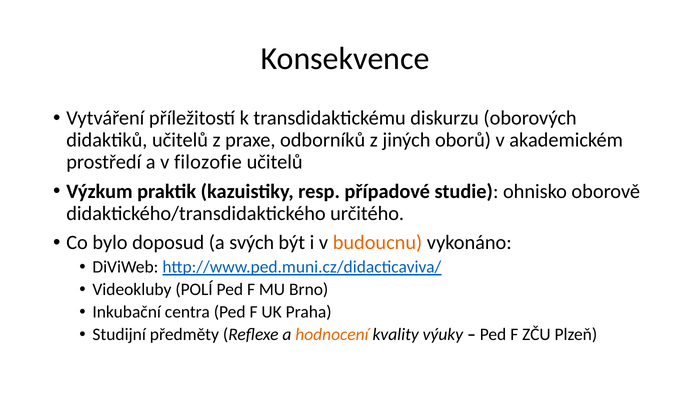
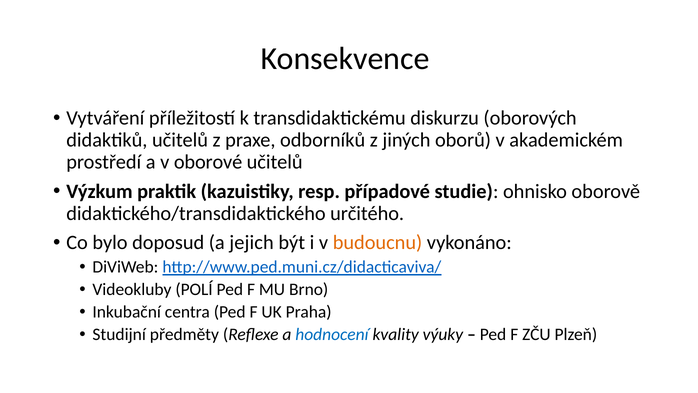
filozofie: filozofie -> oborové (208, 162)
svých: svých -> jejich (252, 243)
hodnocení colour: orange -> blue (332, 334)
